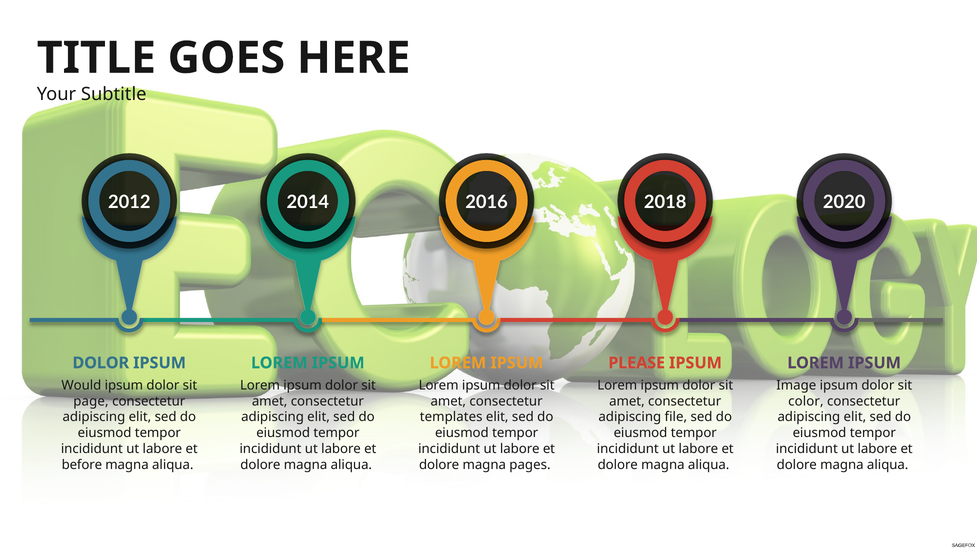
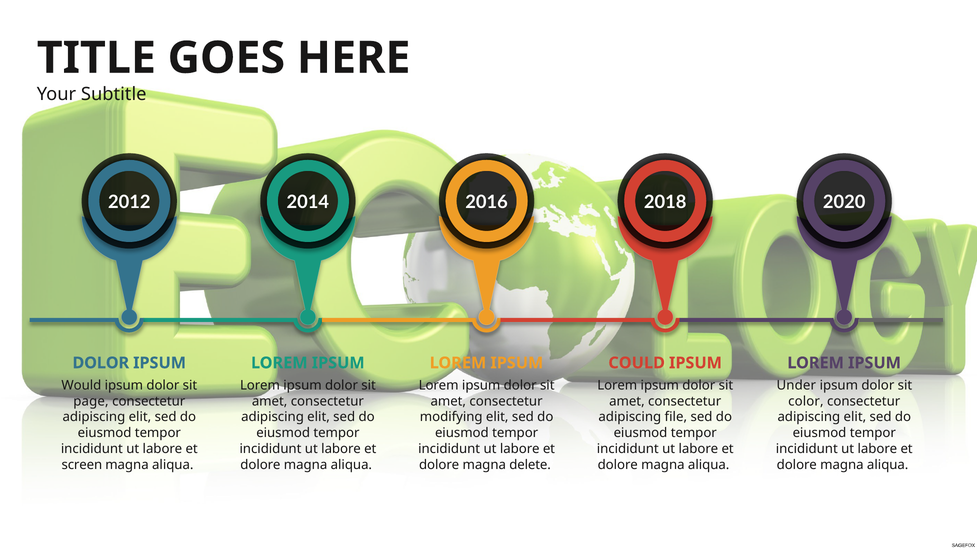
PLEASE: PLEASE -> COULD (637, 363)
Image: Image -> Under (796, 385)
templates: templates -> modifying (451, 417)
before: before -> screen (82, 464)
pages: pages -> delete (530, 464)
